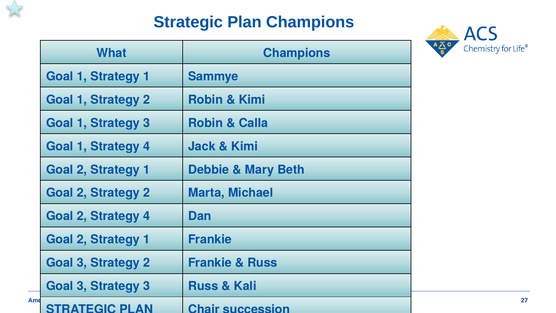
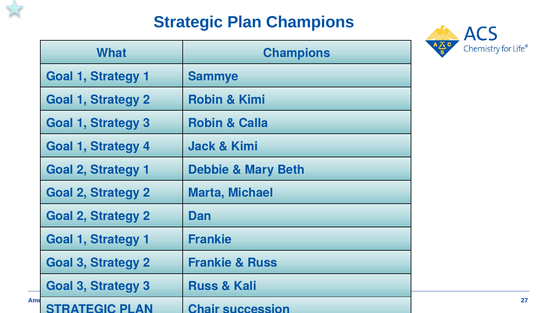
4: 4 -> 2 (147, 216)
2: 2 -> 1 (82, 239)
